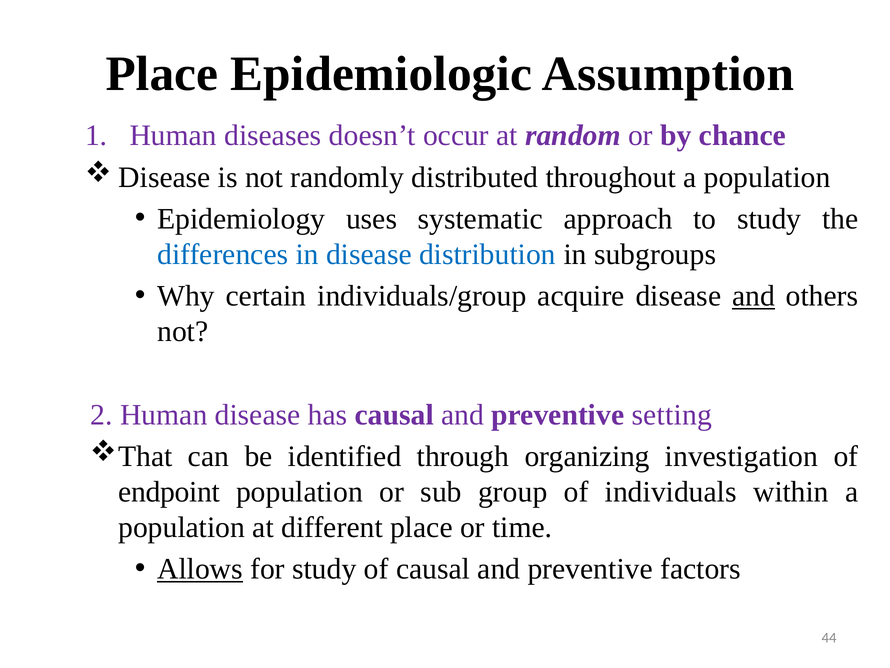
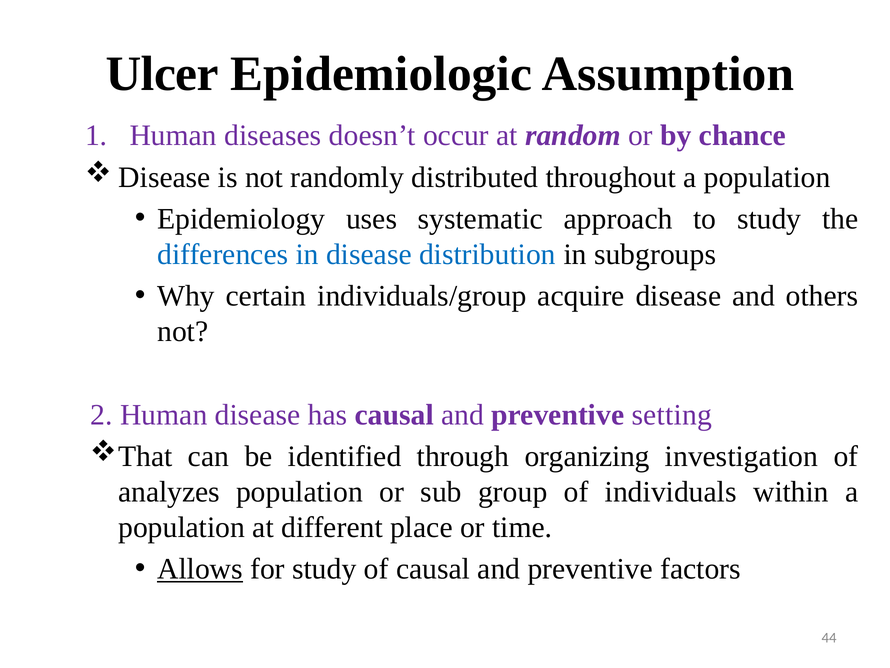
Place: Place -> Ulcer (162, 74)
and underline: present -> none (753, 296)
endpoint: endpoint -> analyzes (169, 492)
